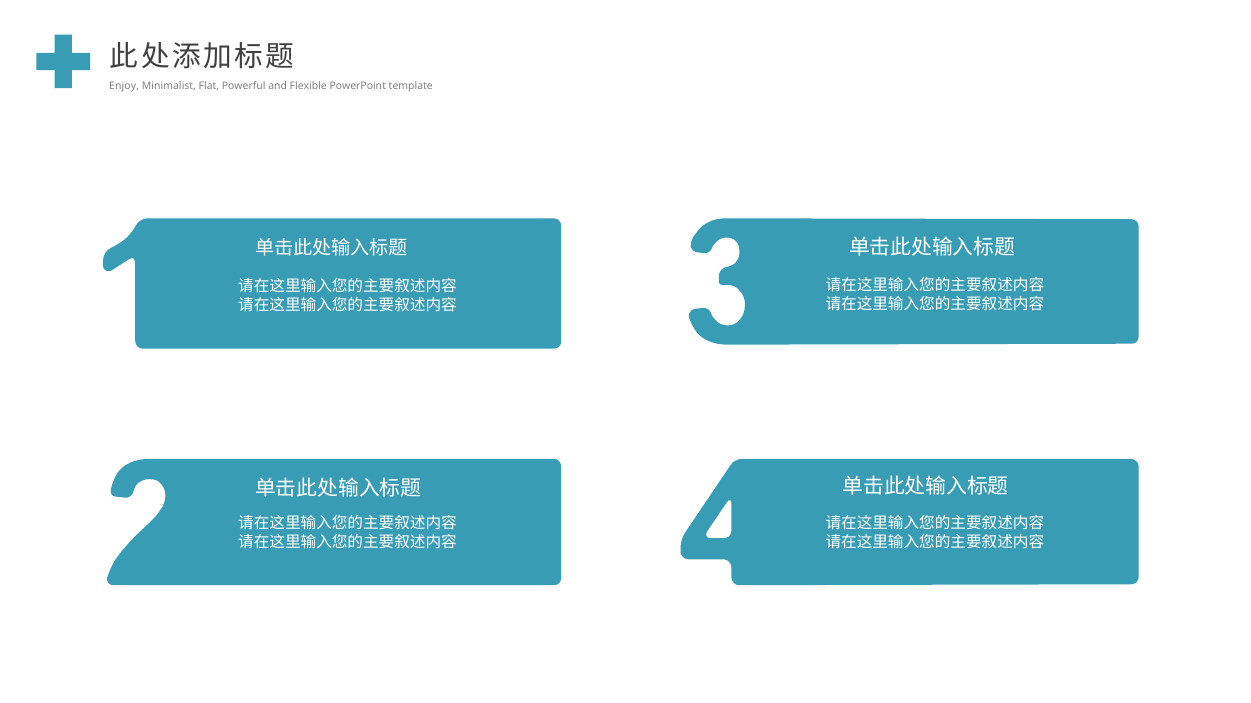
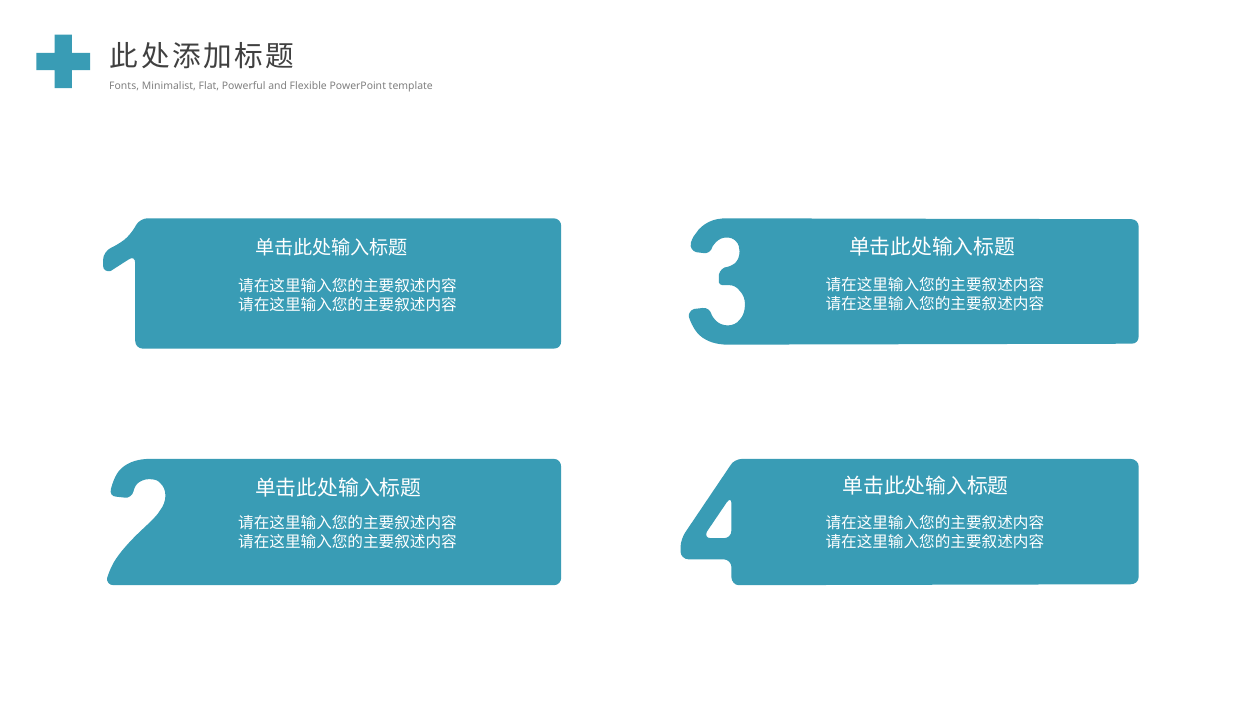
Enjoy: Enjoy -> Fonts (124, 86)
